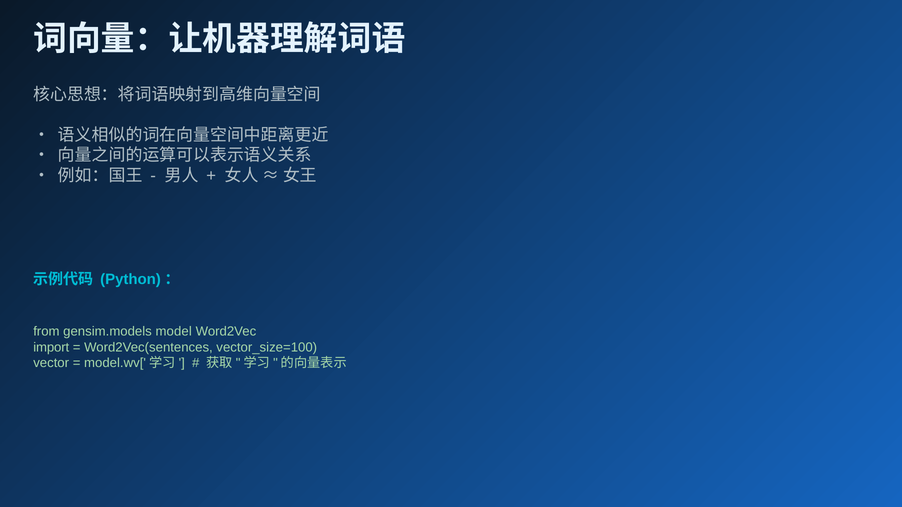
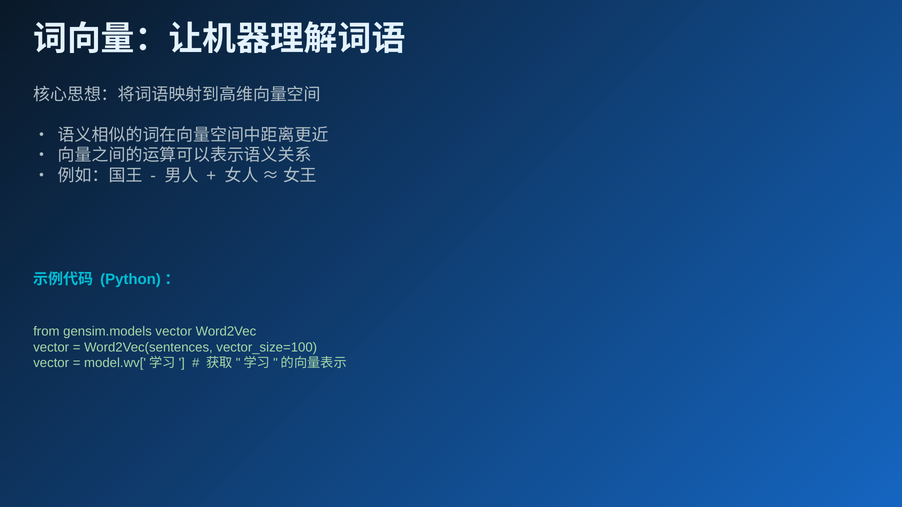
gensim.models model: model -> vector (174, 332)
import: import -> vector (51, 348)
